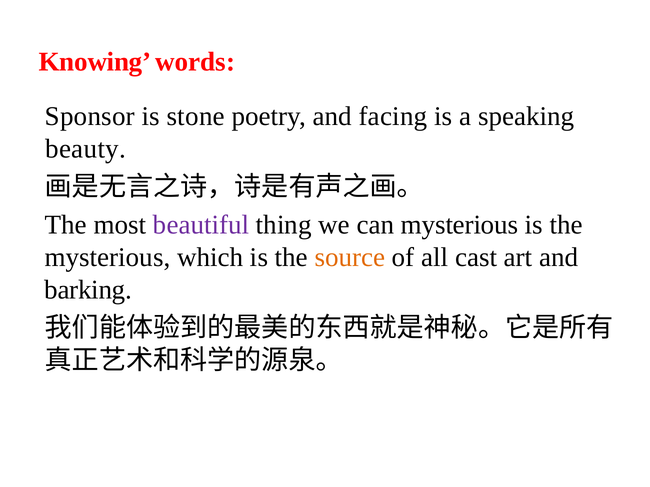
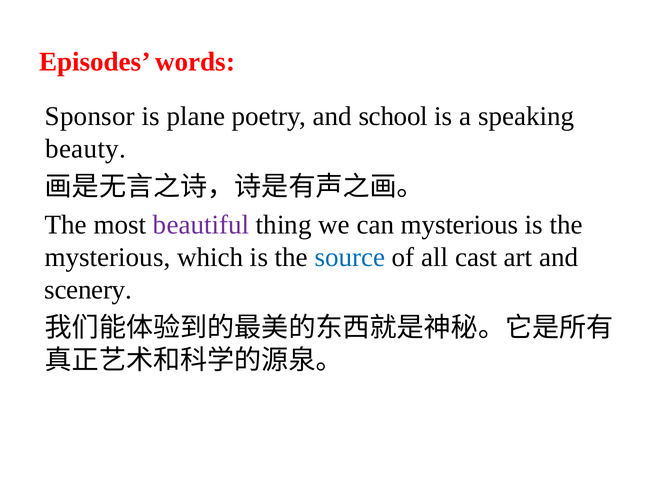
Knowing: Knowing -> Episodes (95, 62)
stone: stone -> plane (196, 117)
facing: facing -> school (393, 117)
source colour: orange -> blue (350, 258)
barking: barking -> scenery (88, 290)
